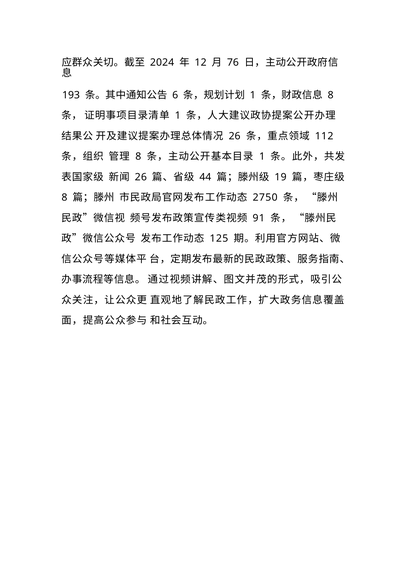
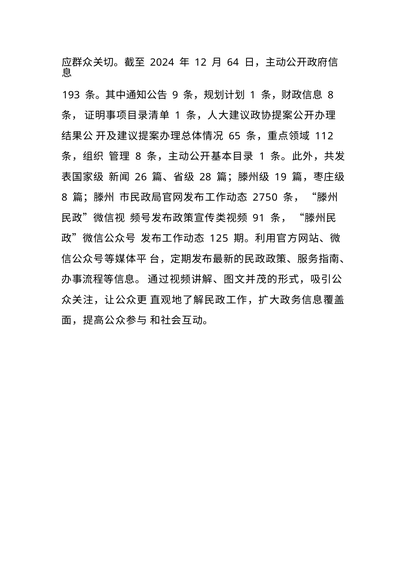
76: 76 -> 64 (233, 62)
6: 6 -> 9 (175, 95)
26: 26 -> 65 (235, 136)
44: 44 -> 28 (205, 177)
